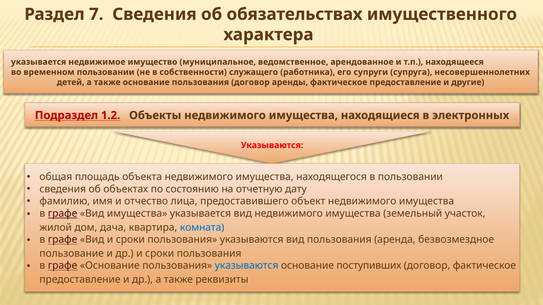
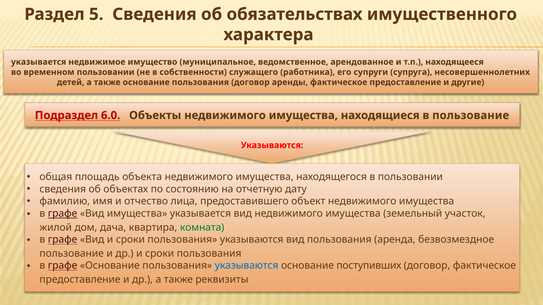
7: 7 -> 5 (96, 14)
1.2: 1.2 -> 6.0 (111, 116)
в электронных: электронных -> пользование (471, 116)
комната colour: blue -> green (202, 228)
